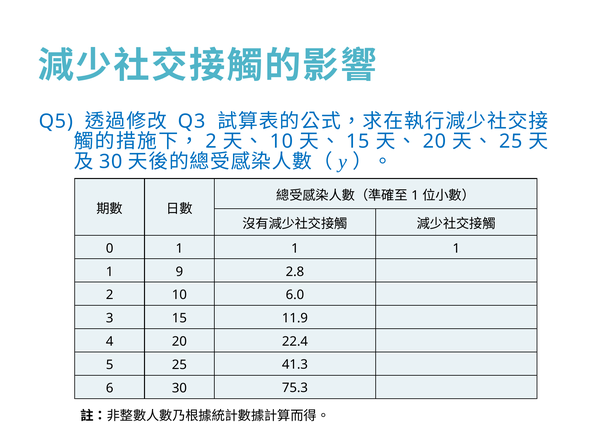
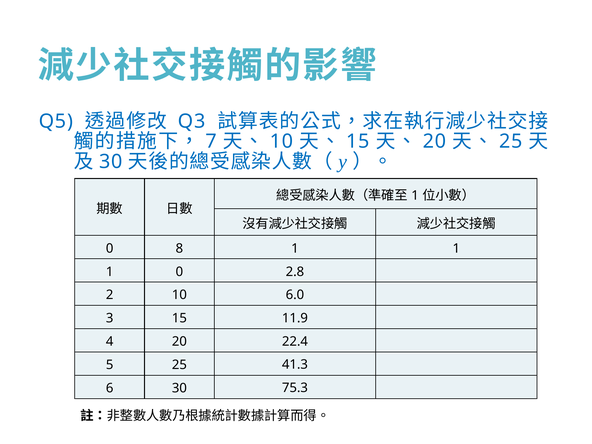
2: 2 -> 7 (211, 141)
0 1: 1 -> 8 (179, 248)
1 9: 9 -> 0 (179, 272)
